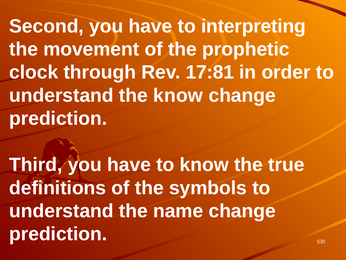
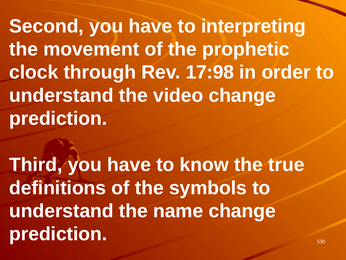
17:81: 17:81 -> 17:98 (210, 72)
the know: know -> video (178, 95)
